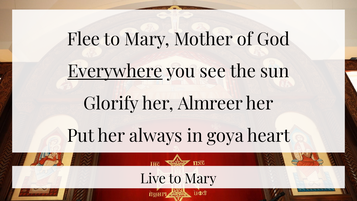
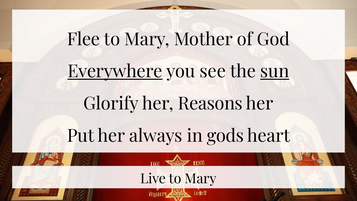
sun underline: none -> present (275, 72)
Almreer: Almreer -> Reasons (210, 104)
goya: goya -> gods (225, 136)
